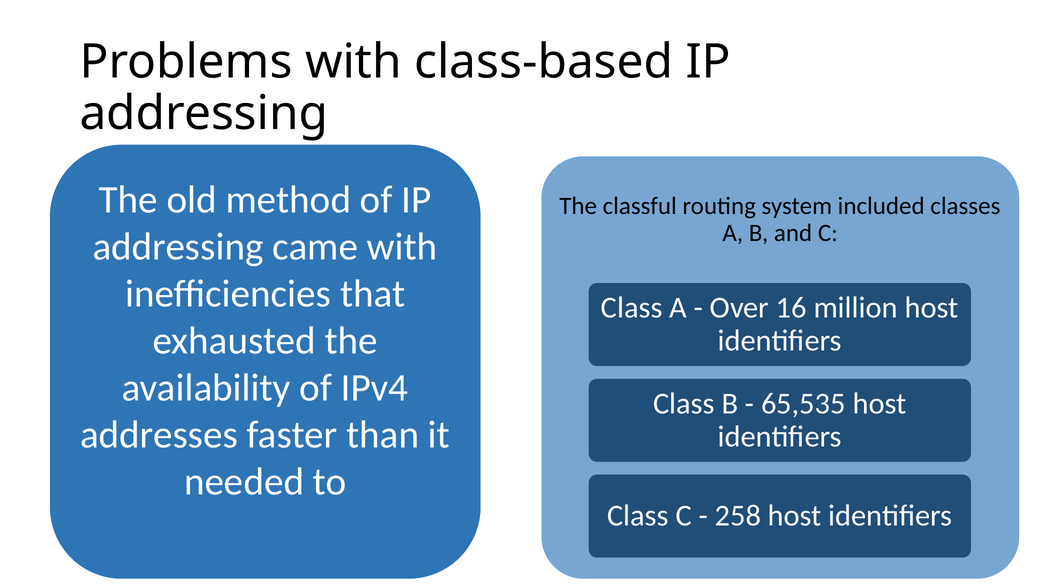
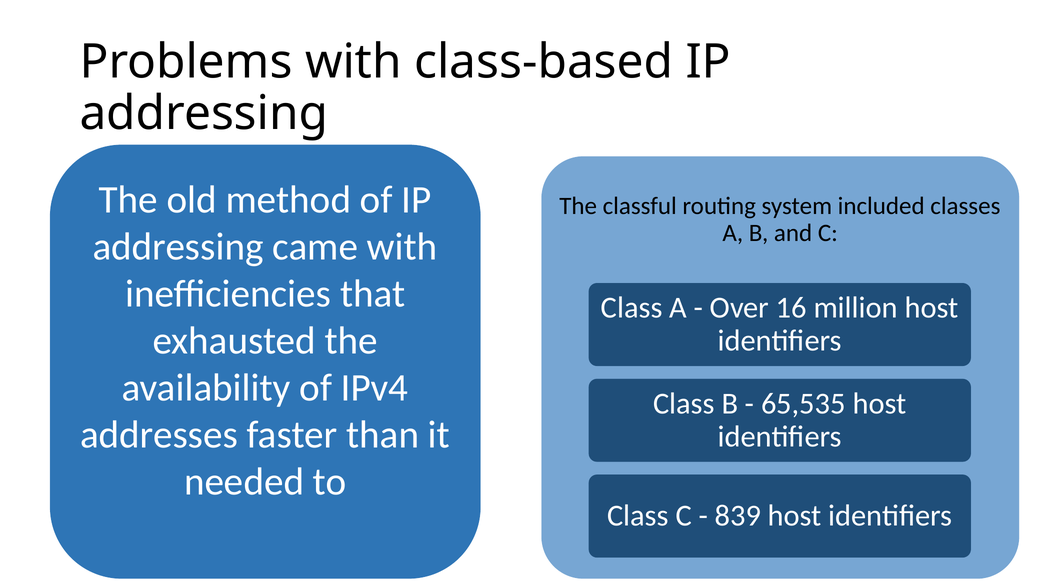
258: 258 -> 839 (738, 516)
